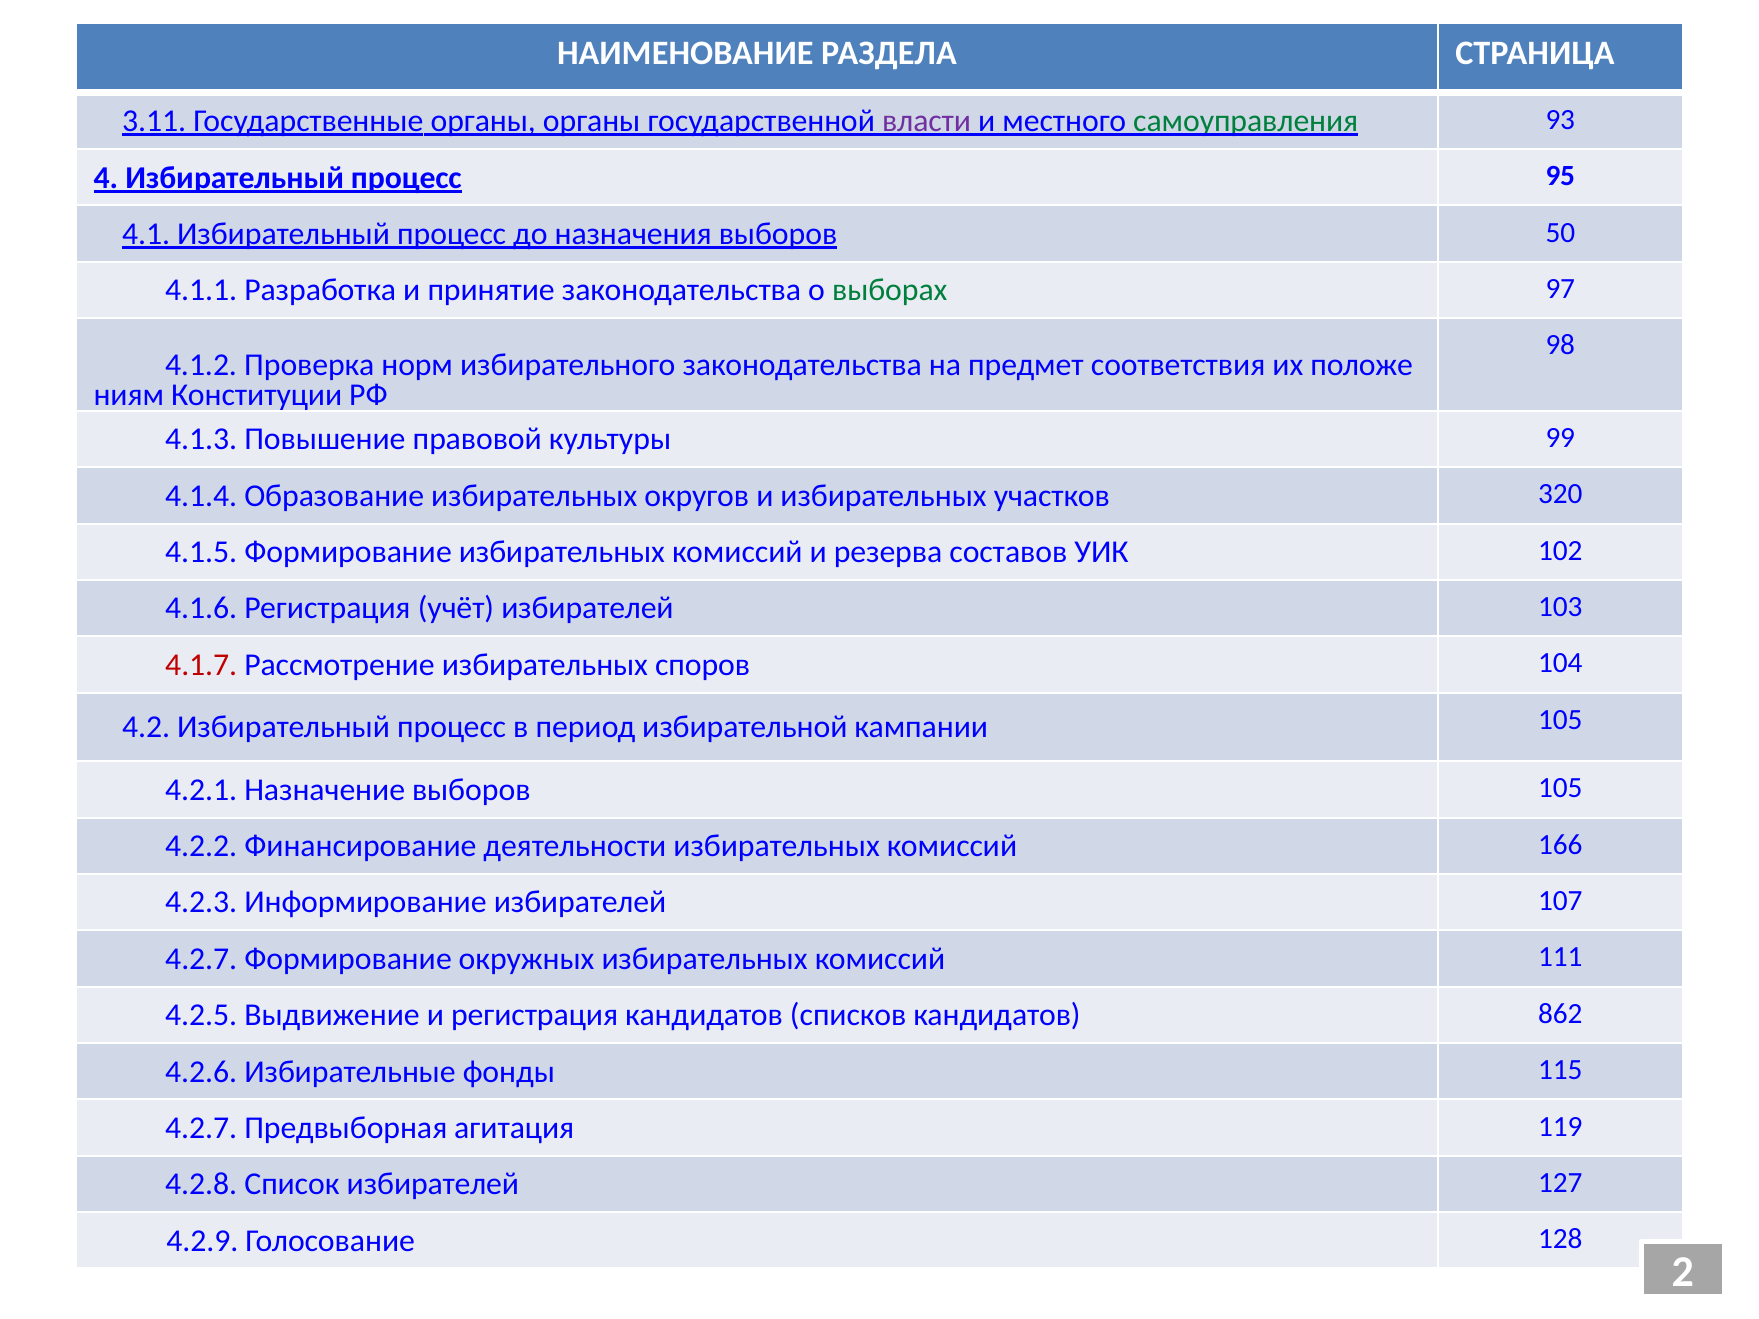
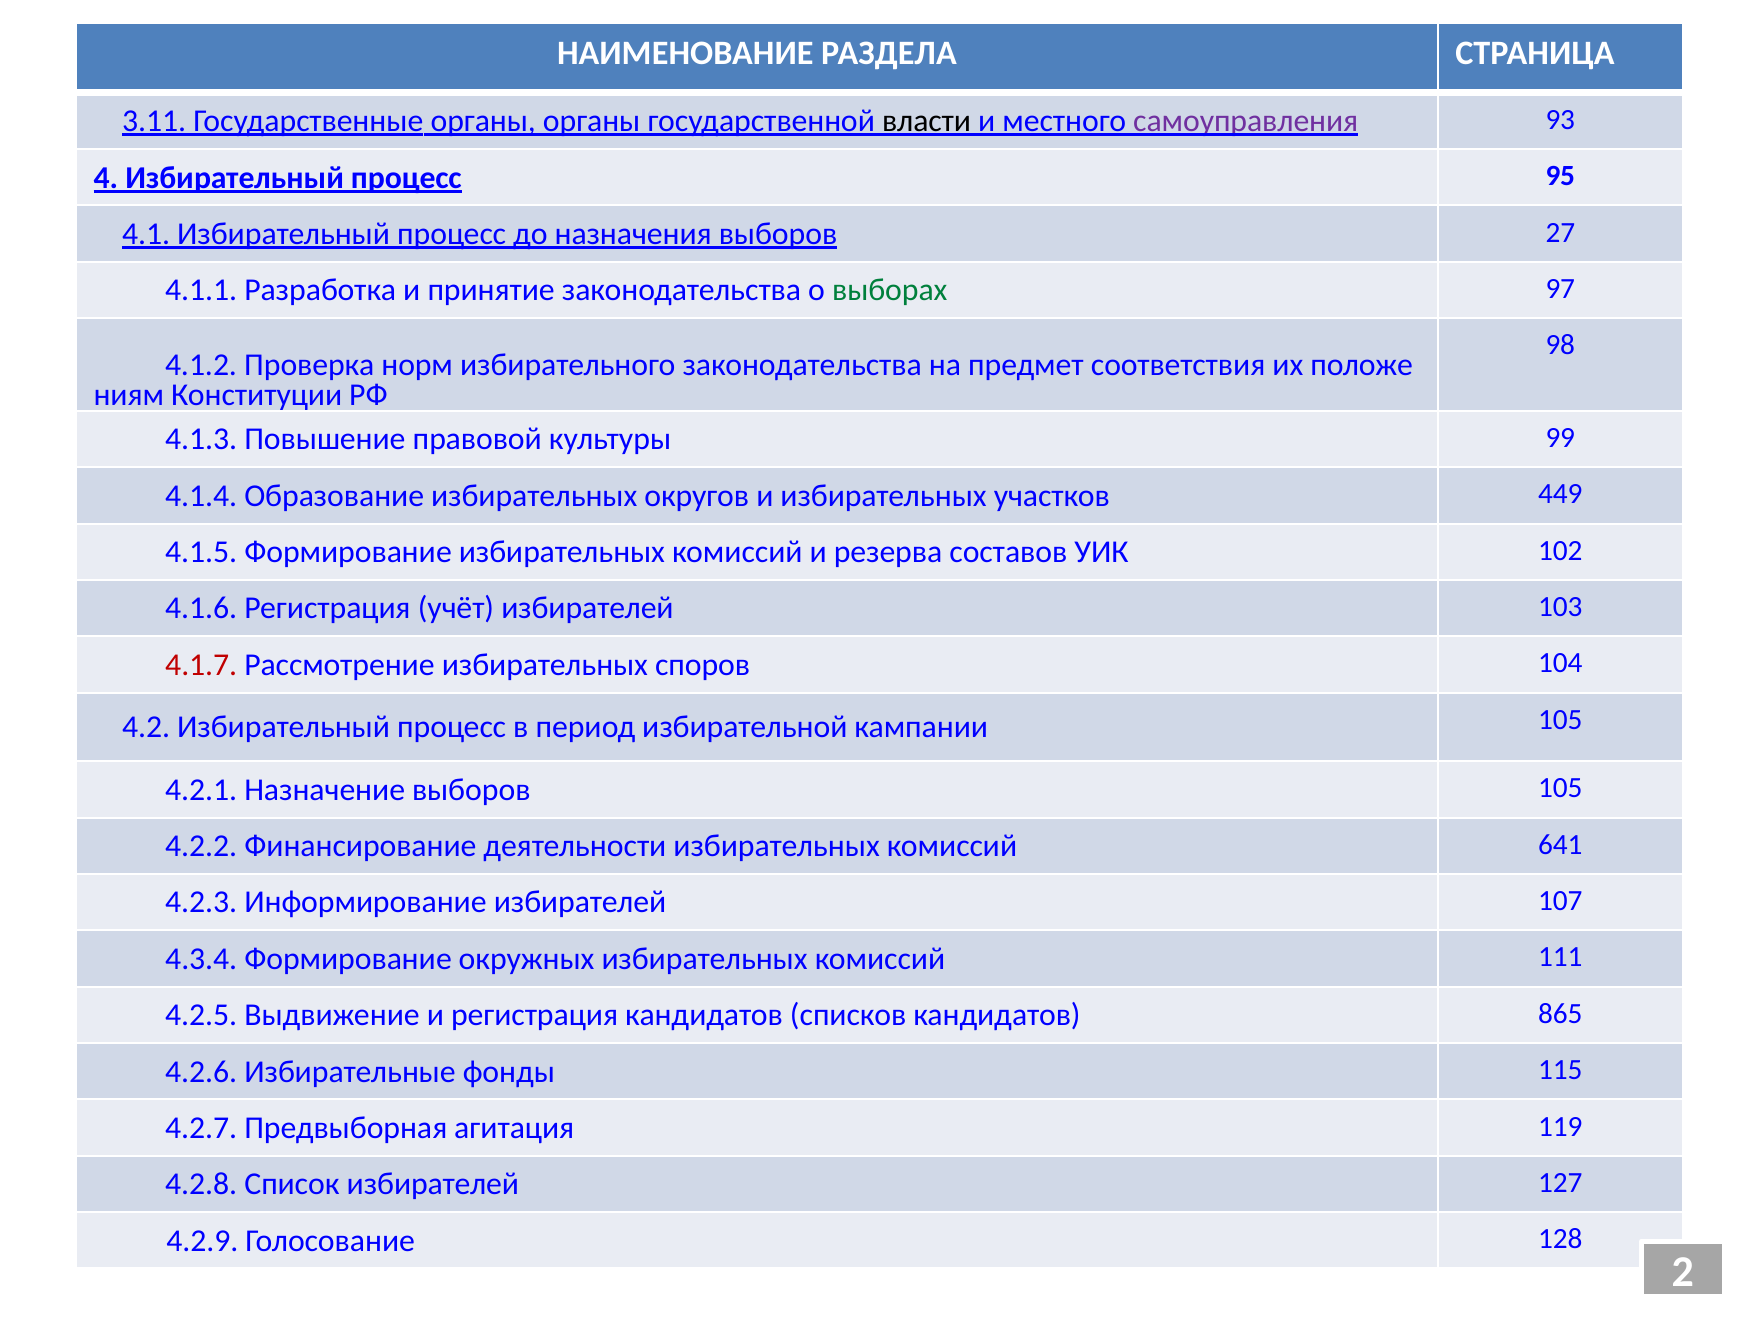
власти colour: purple -> black (927, 121)
самоуправления colour: green -> purple (1246, 121)
50: 50 -> 27 (1560, 232)
320: 320 -> 449 (1560, 494)
166: 166 -> 641 (1560, 845)
4.2.7: 4.2.7 -> 4.3.4 (201, 959)
862: 862 -> 865 (1560, 1014)
